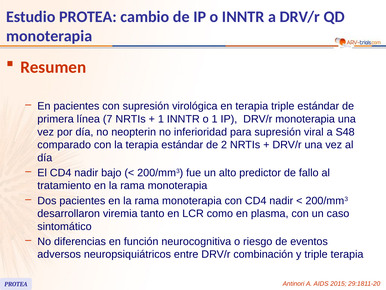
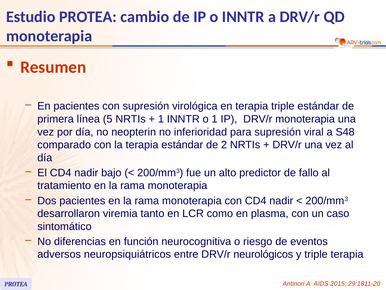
7: 7 -> 5 (108, 119)
combinación: combinación -> neurológicos (263, 254)
